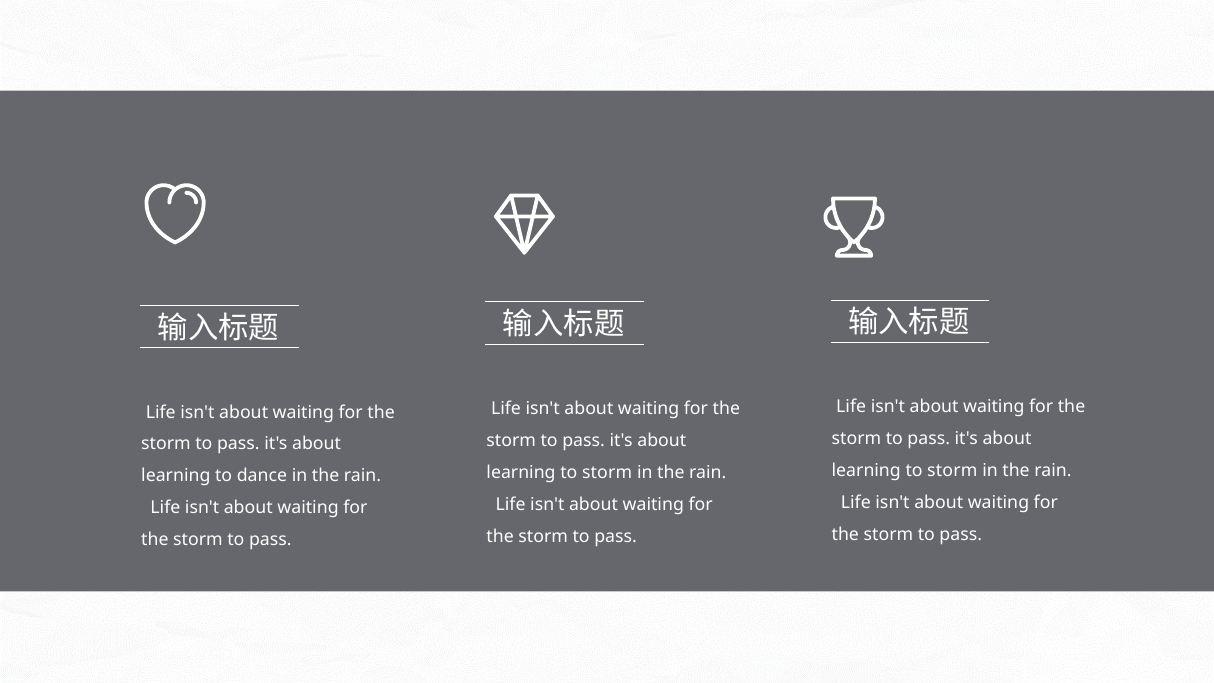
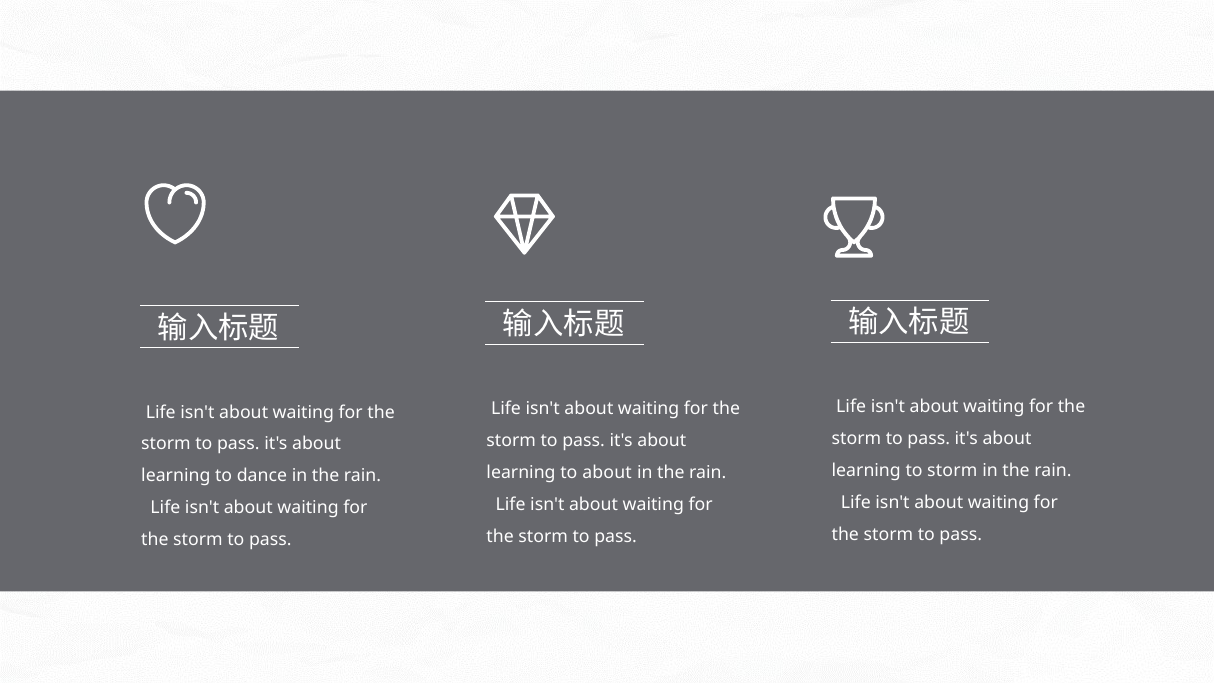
storm: storm -> about (607, 473)
